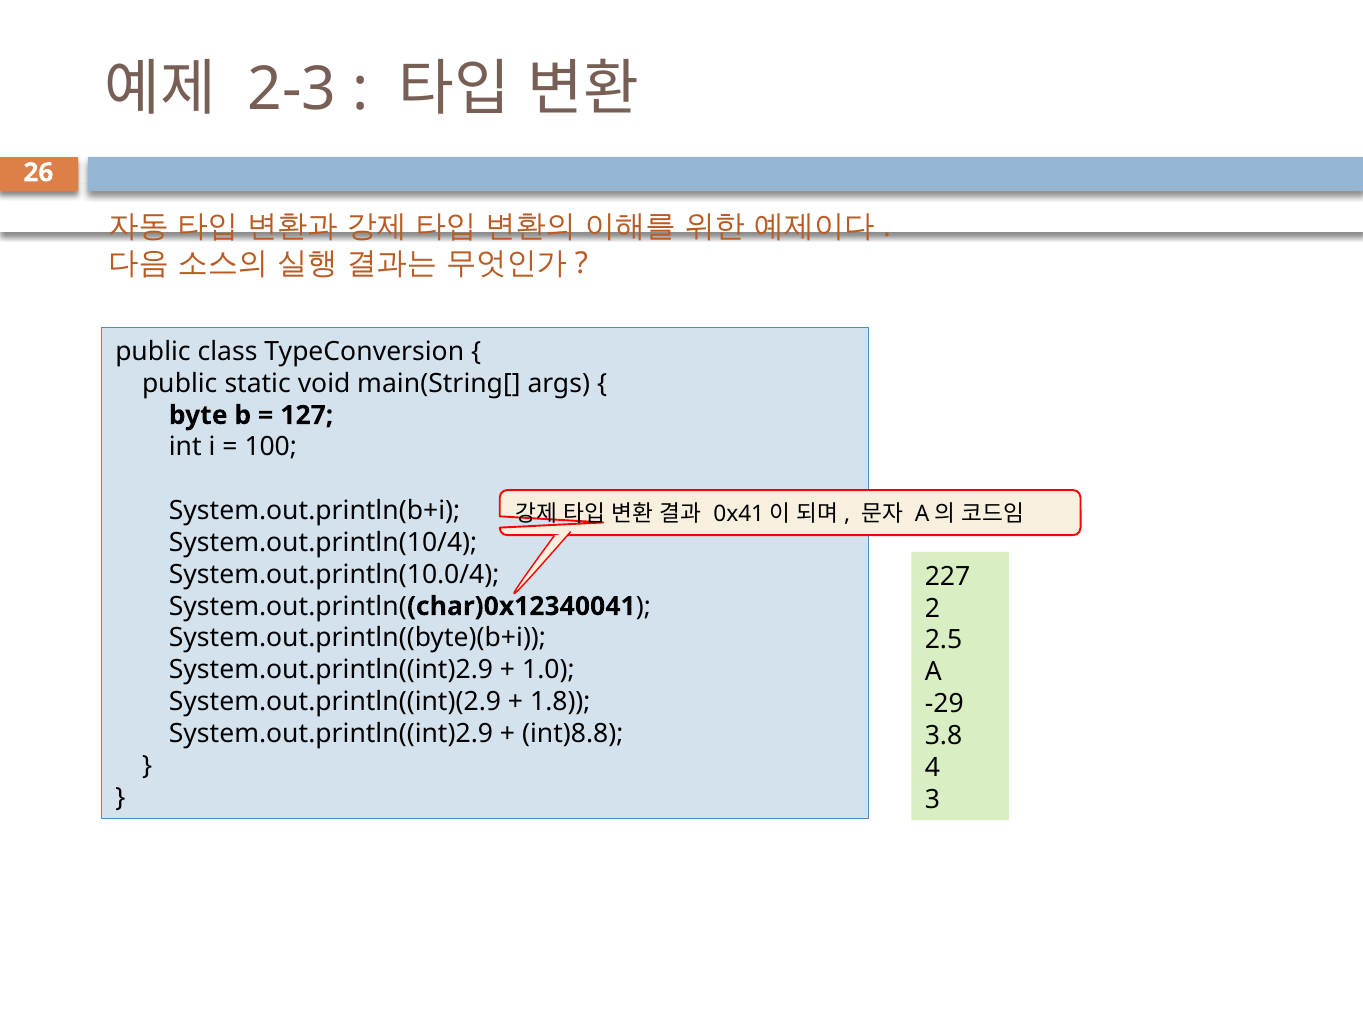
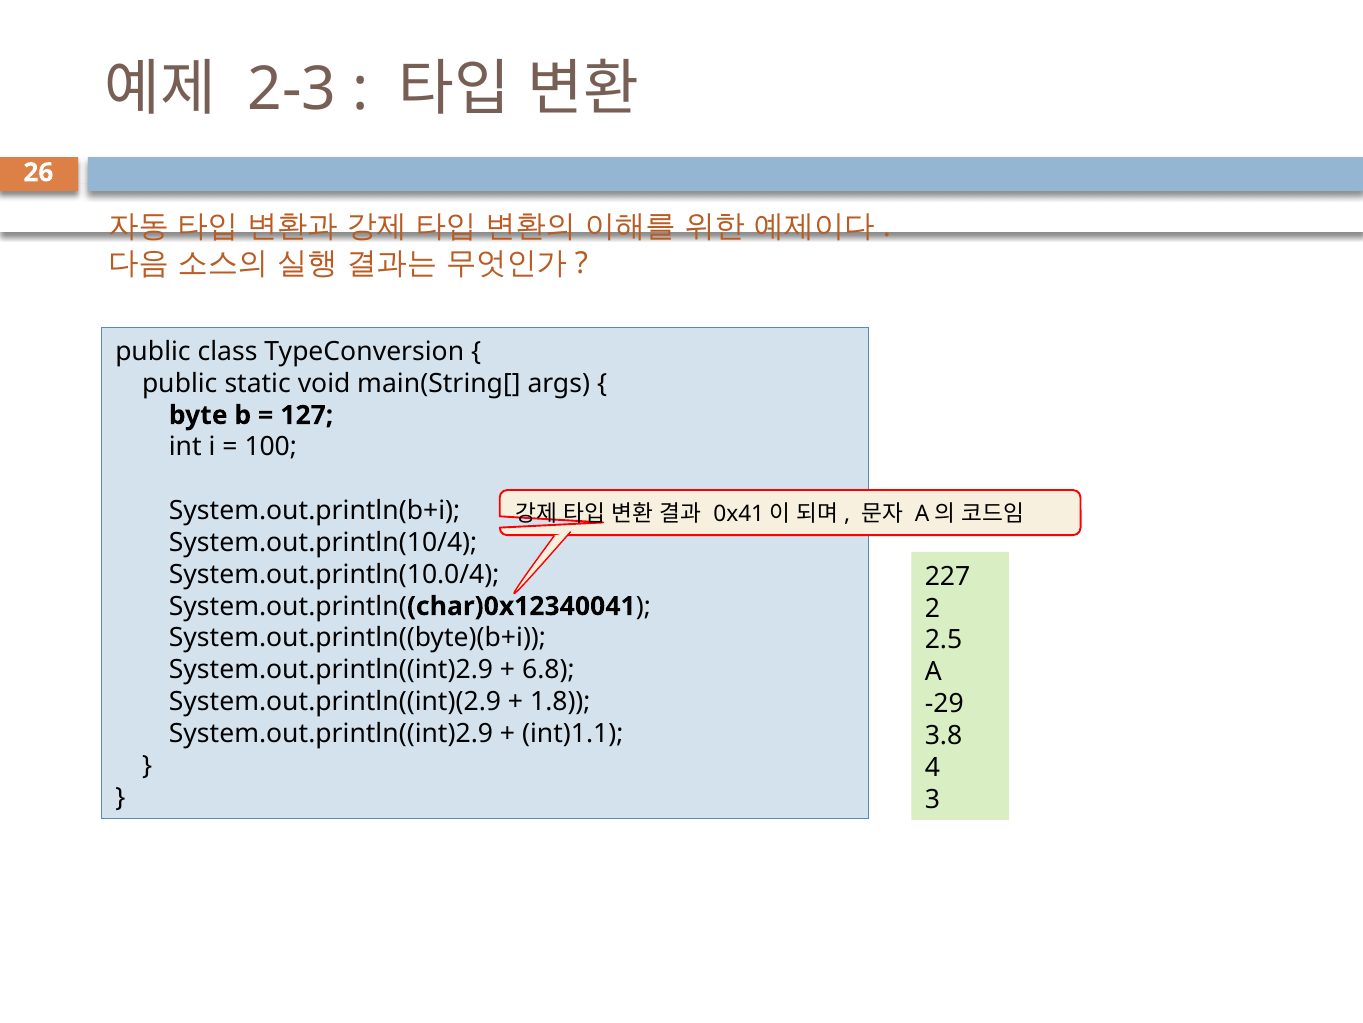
1.0: 1.0 -> 6.8 (548, 670)
int)8.8: int)8.8 -> int)1.1 (573, 733)
